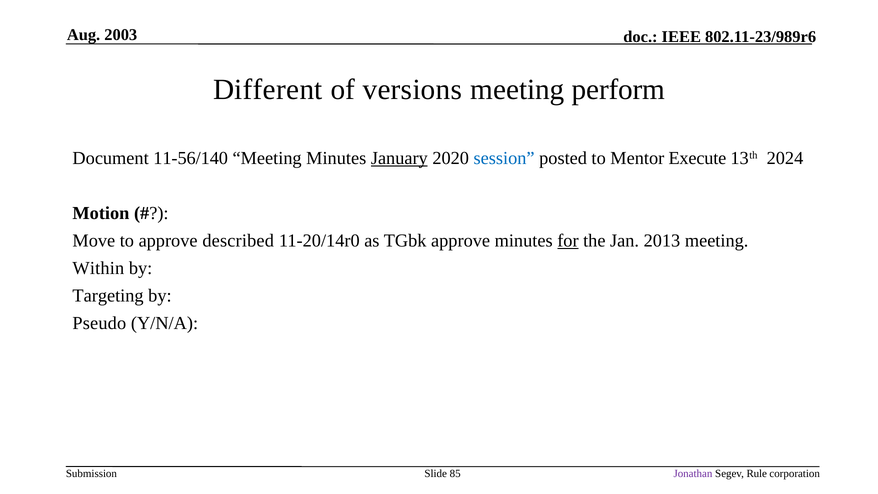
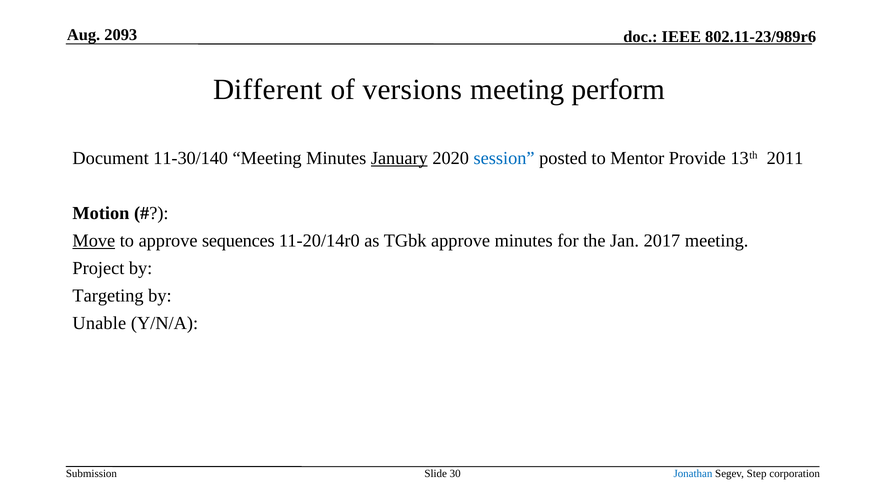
2003: 2003 -> 2093 (121, 35)
11-56/140: 11-56/140 -> 11-30/140 (191, 158)
Execute: Execute -> Provide (697, 158)
2024: 2024 -> 2011 (785, 158)
Move underline: none -> present (94, 241)
described: described -> sequences (238, 241)
for underline: present -> none (568, 241)
2013: 2013 -> 2017 (662, 241)
Within: Within -> Project (98, 268)
Pseudo: Pseudo -> Unable (99, 323)
85: 85 -> 30 (455, 474)
Jonathan colour: purple -> blue (693, 474)
Rule: Rule -> Step (757, 474)
